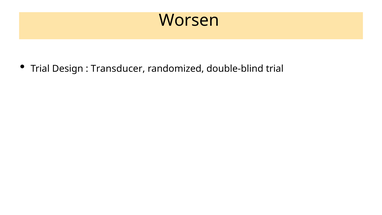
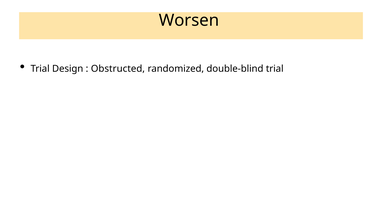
Transducer: Transducer -> Obstructed (118, 69)
